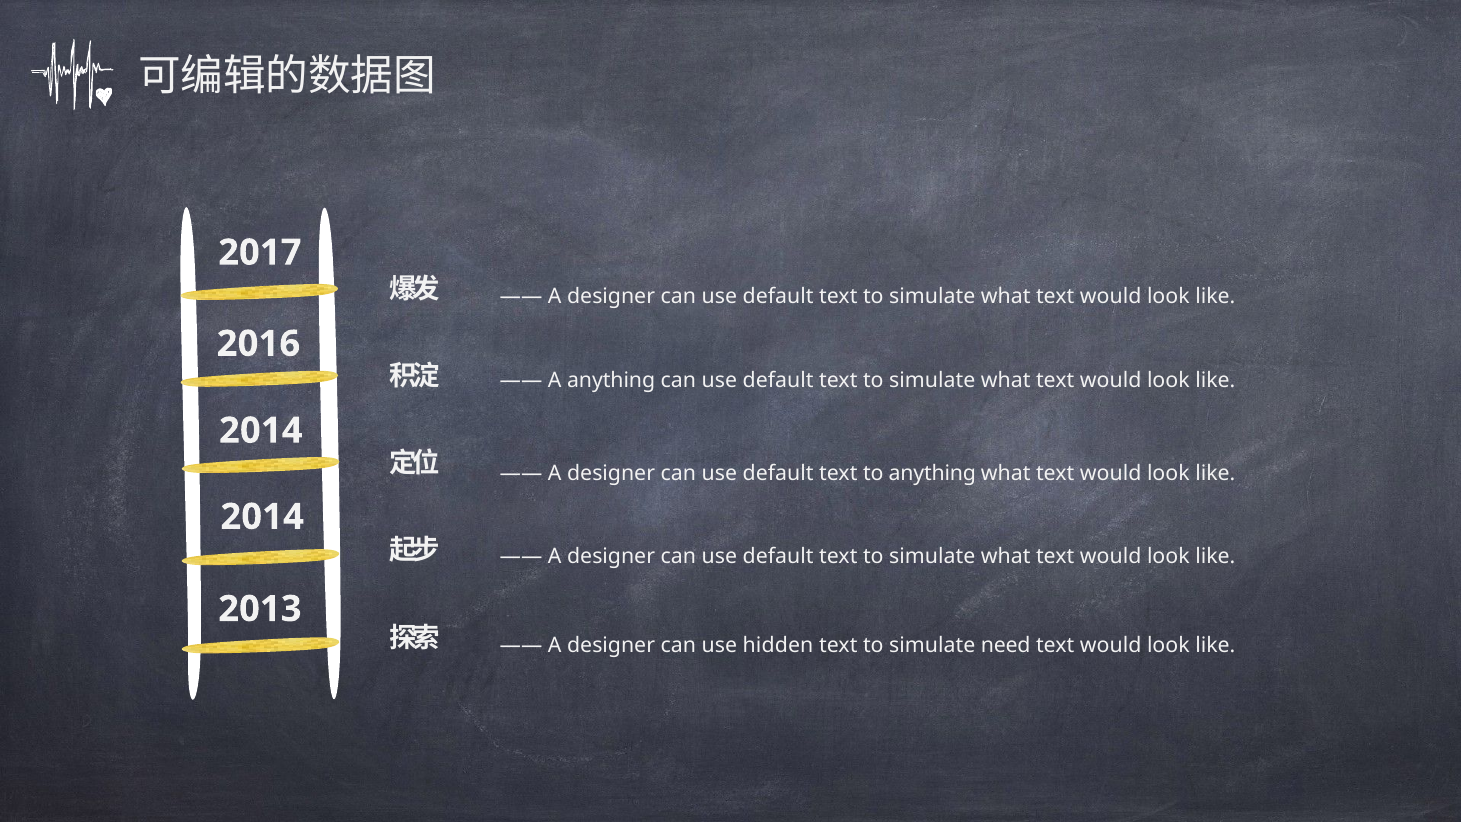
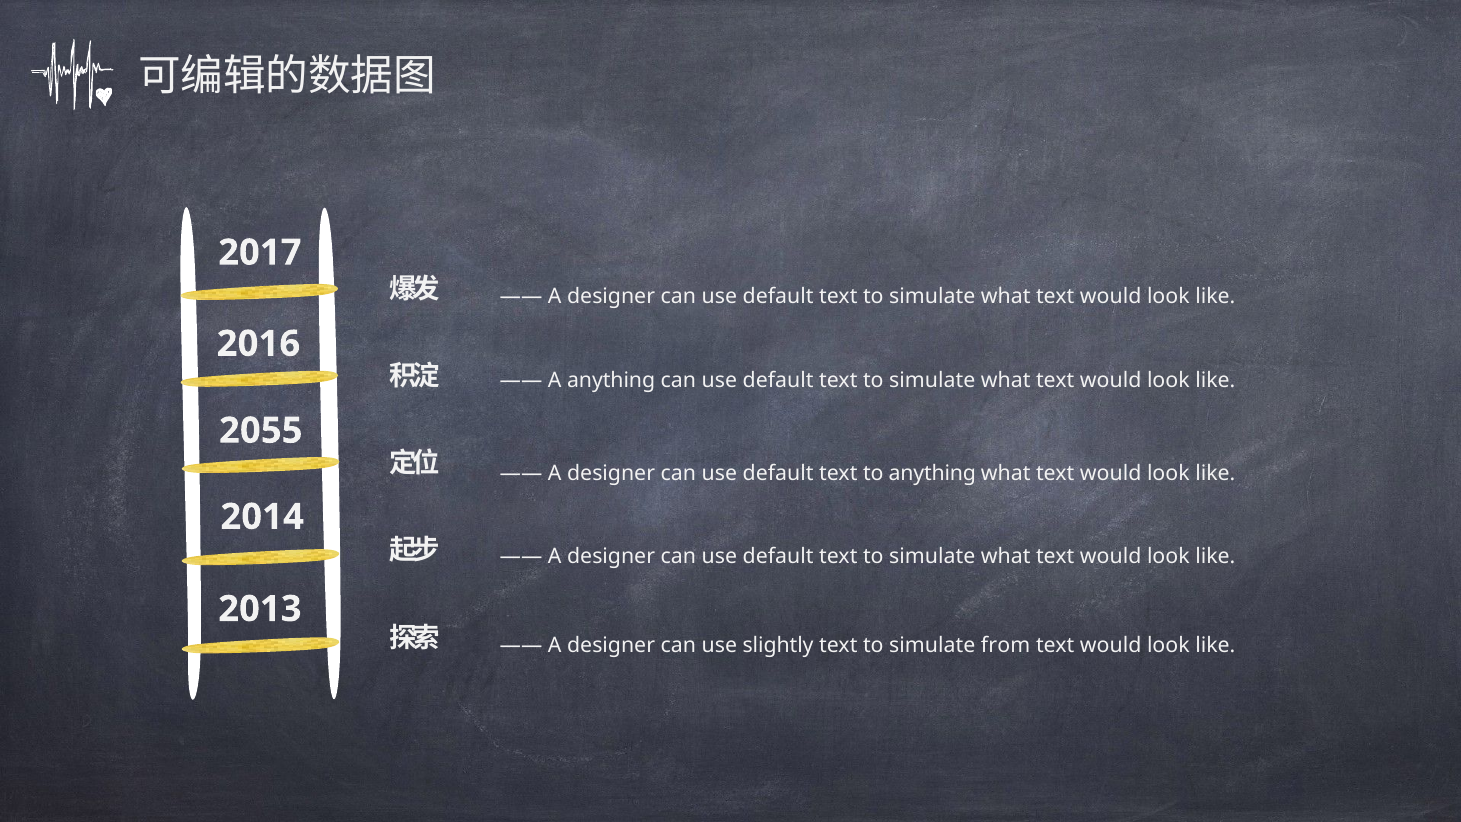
2014: 2014 -> 2055 (261, 431)
hidden: hidden -> slightly (778, 645)
need: need -> from (1006, 645)
